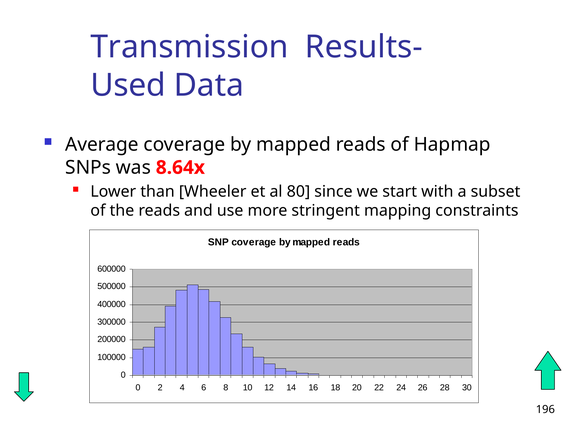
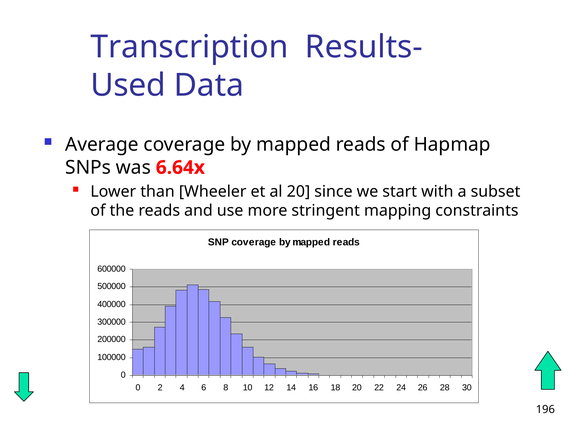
Transmission: Transmission -> Transcription (189, 47)
8.64x: 8.64x -> 6.64x (180, 167)
al 80: 80 -> 20 (298, 191)
